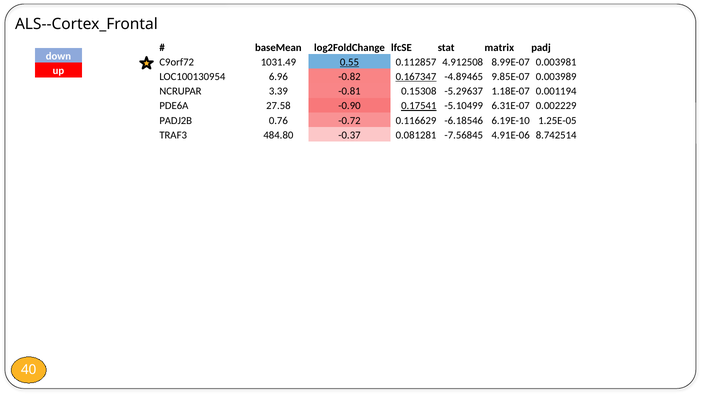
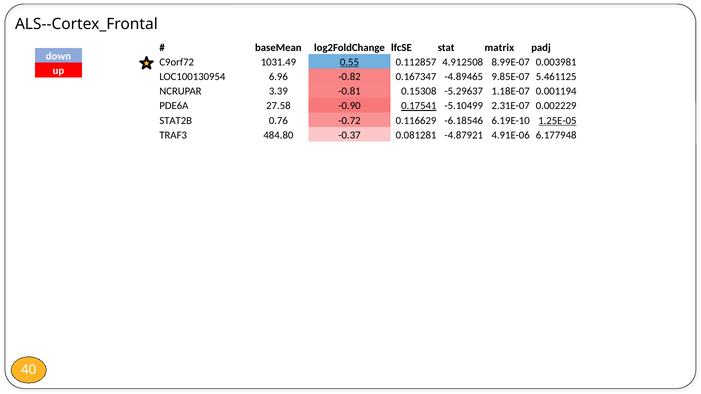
0.167347 underline: present -> none (416, 77)
0.003989: 0.003989 -> 5.461125 (556, 77)
6.31E-07: 6.31E-07 -> 2.31E-07 (511, 106)
PADJ2B: PADJ2B -> STAT2B (176, 121)
1.25E-05 underline: none -> present (557, 121)
-7.56845: -7.56845 -> -4.87921 (464, 135)
8.742514: 8.742514 -> 6.177948 (556, 135)
